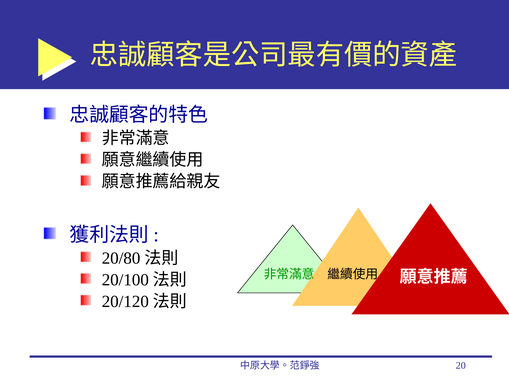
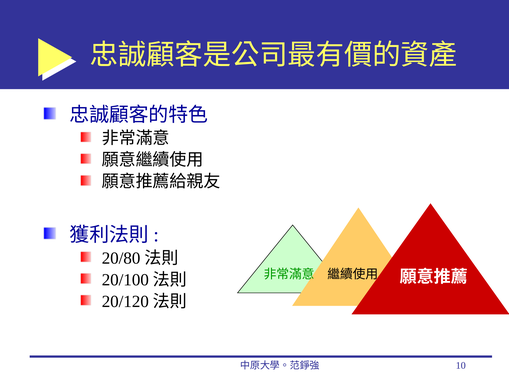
20: 20 -> 10 (461, 365)
